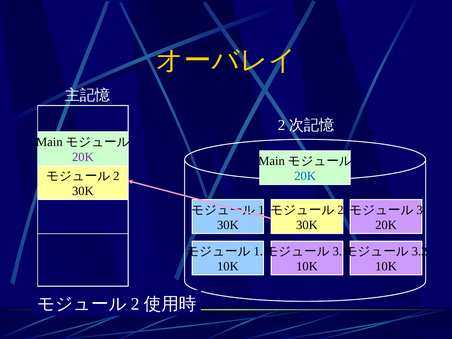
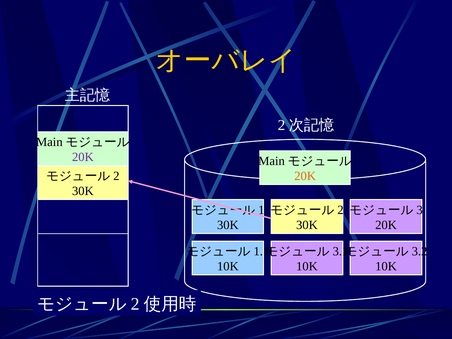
20K colour: blue -> orange (305, 176)
